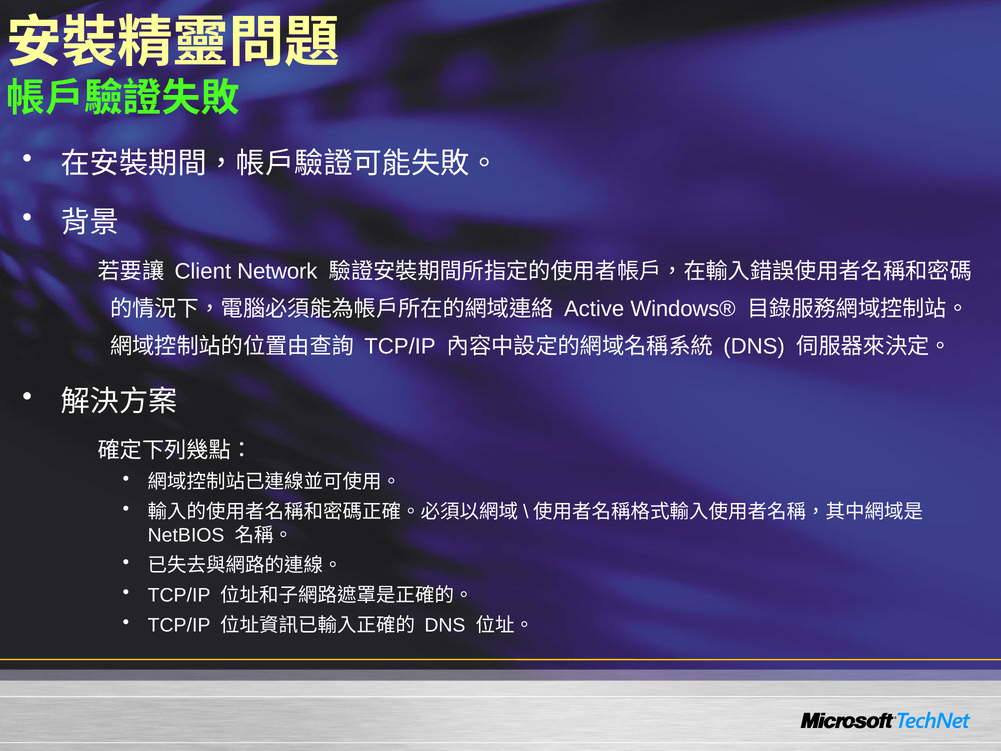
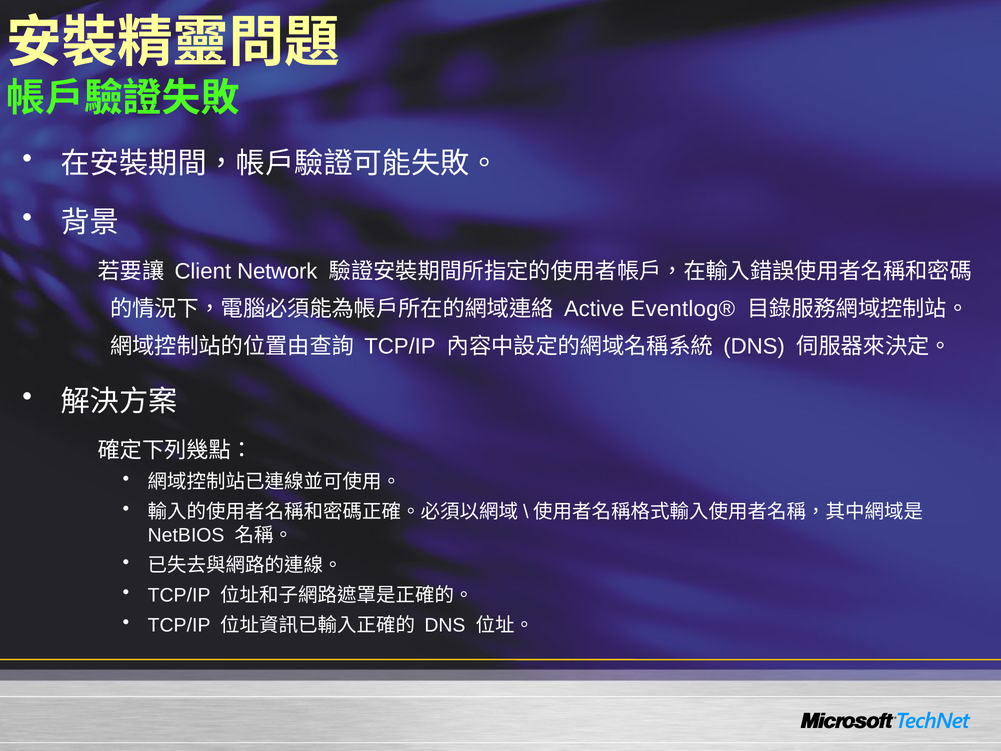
Windows®: Windows® -> Eventlog® (683, 309)
